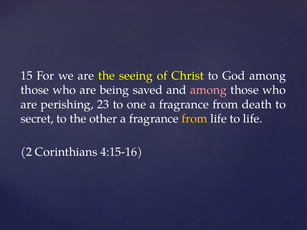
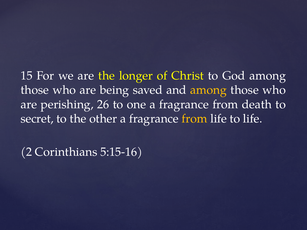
seeing: seeing -> longer (136, 76)
among colour: pink -> yellow (208, 90)
23: 23 -> 26 (103, 104)
4:15-16: 4:15-16 -> 5:15-16 (121, 152)
